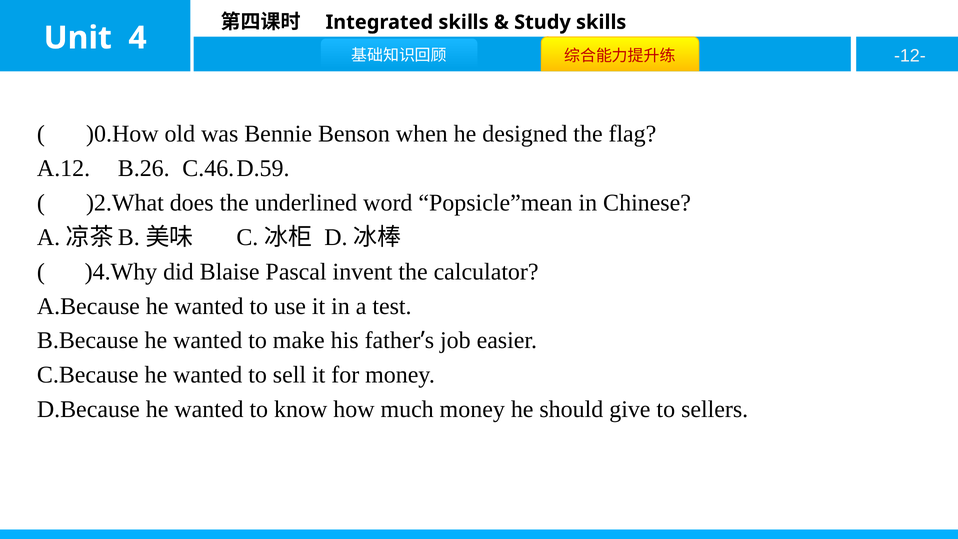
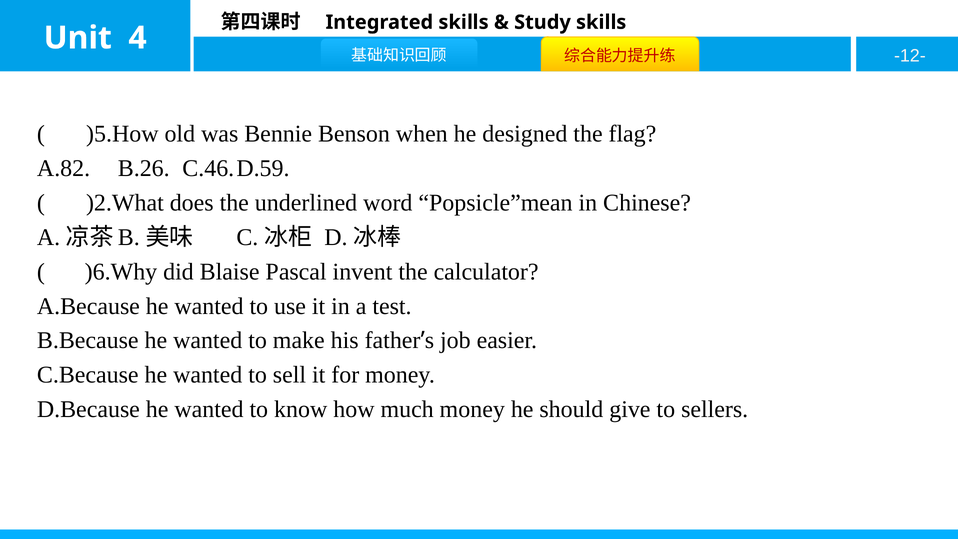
)0.How: )0.How -> )5.How (122, 134)
A.12: A.12 -> A.82 (64, 168)
)4.Why: )4.Why -> )6.Why (121, 272)
